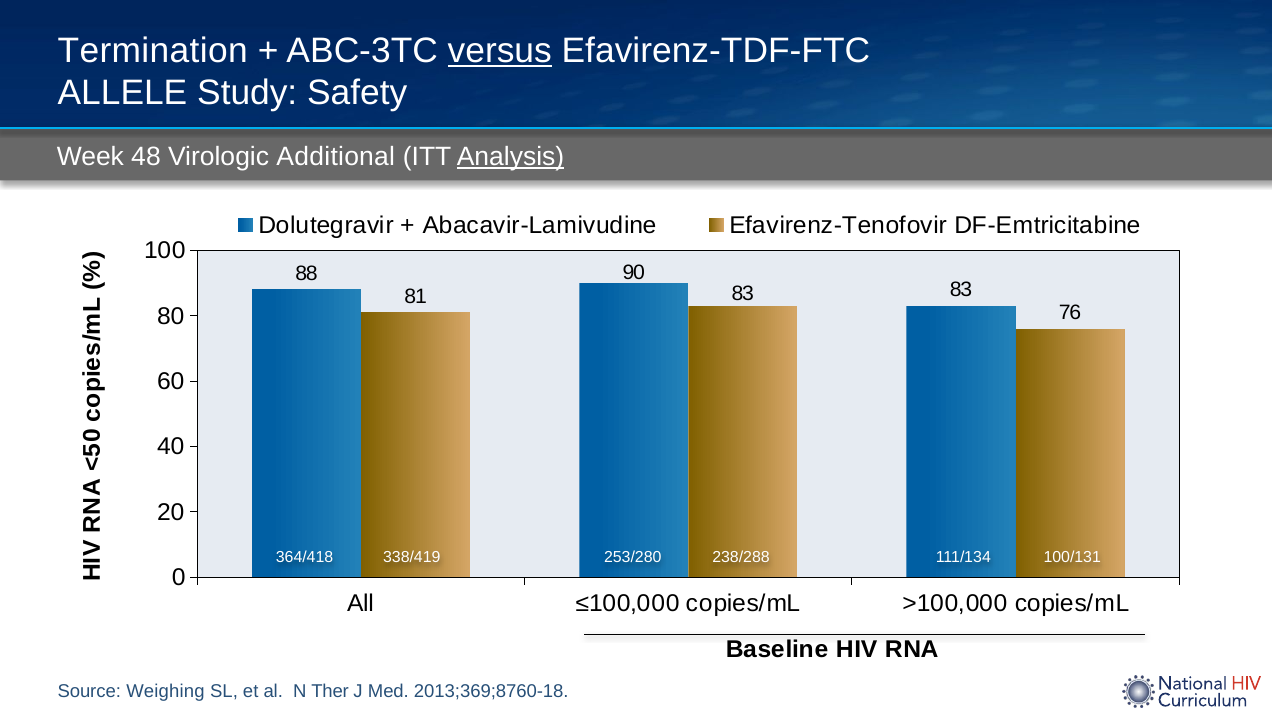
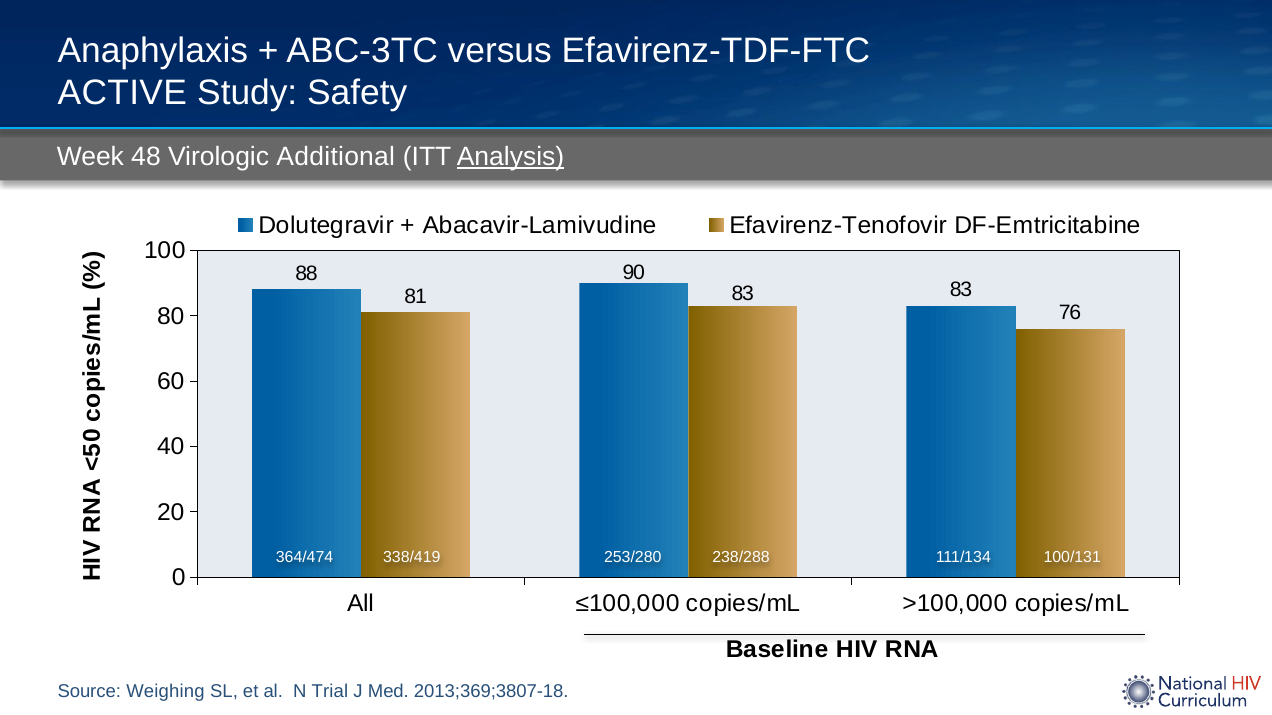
Termination: Termination -> Anaphylaxis (153, 51)
versus underline: present -> none (500, 51)
ALLELE: ALLELE -> ACTIVE (122, 93)
364/418: 364/418 -> 364/474 (305, 558)
Ther: Ther -> Trial (330, 692)
2013;369;8760-18: 2013;369;8760-18 -> 2013;369;3807-18 (491, 692)
